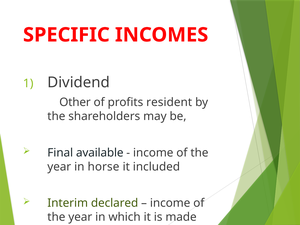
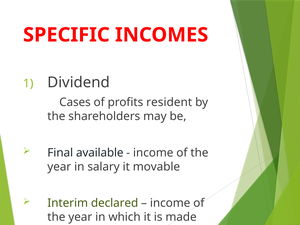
Other: Other -> Cases (75, 102)
horse: horse -> salary (104, 167)
included: included -> movable (156, 167)
